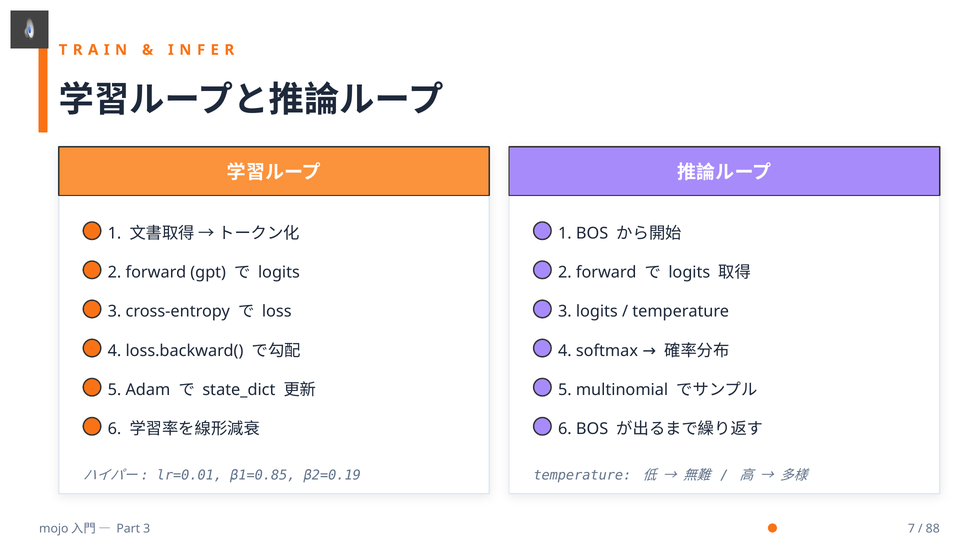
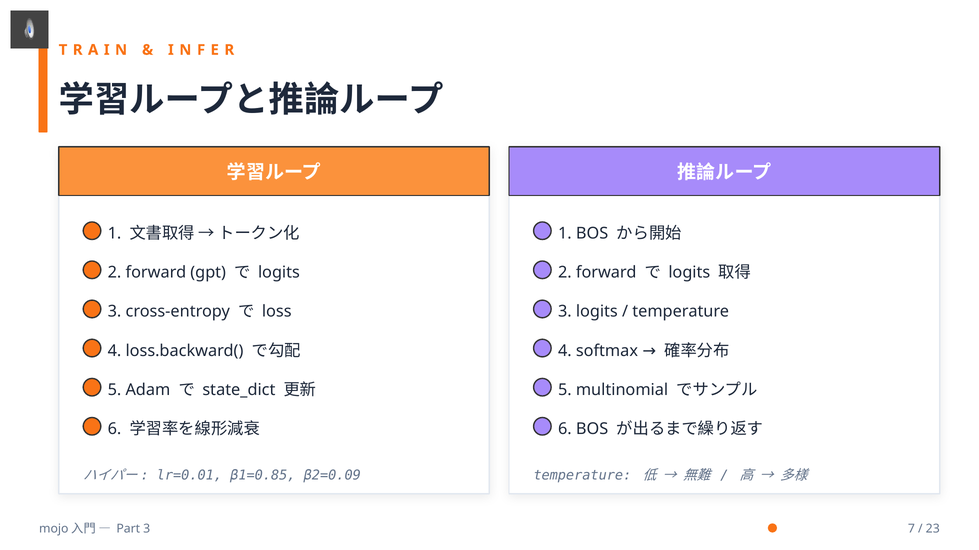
β2=0.19: β2=0.19 -> β2=0.09 (332, 476)
88: 88 -> 23 (933, 529)
